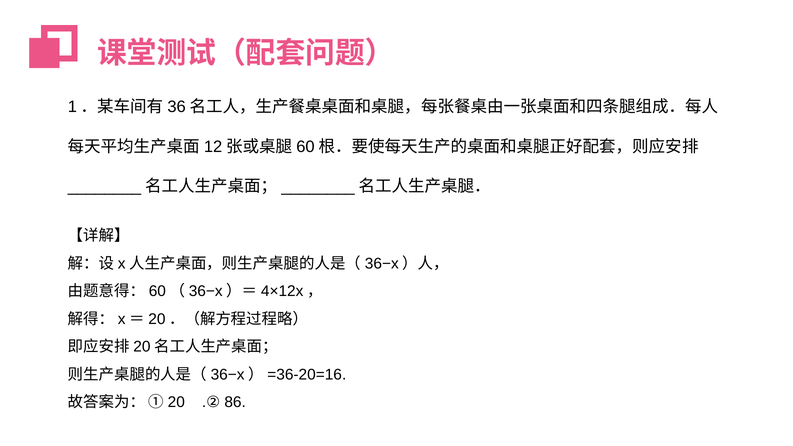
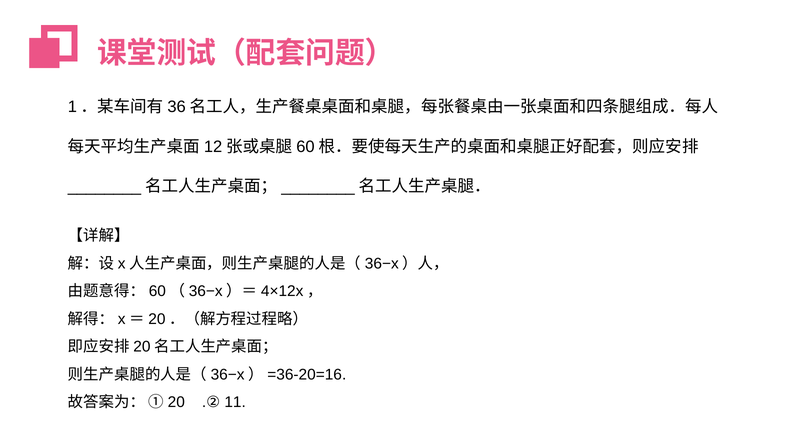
86: 86 -> 11 (235, 402)
